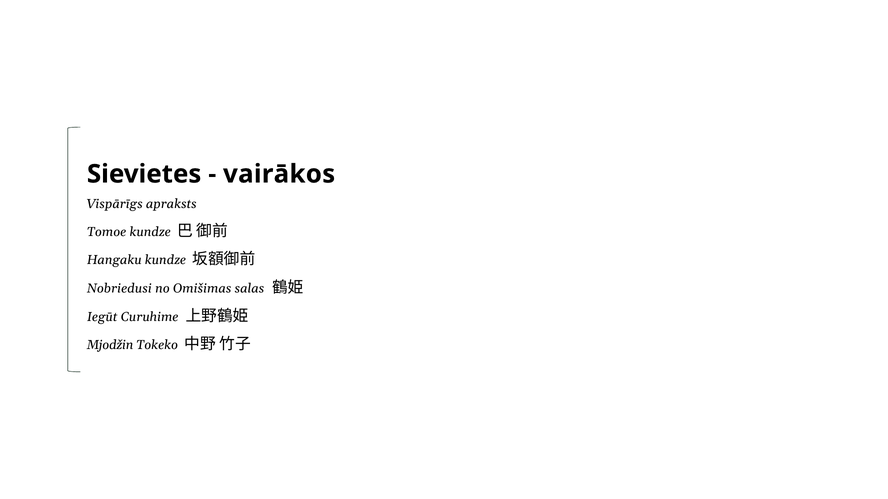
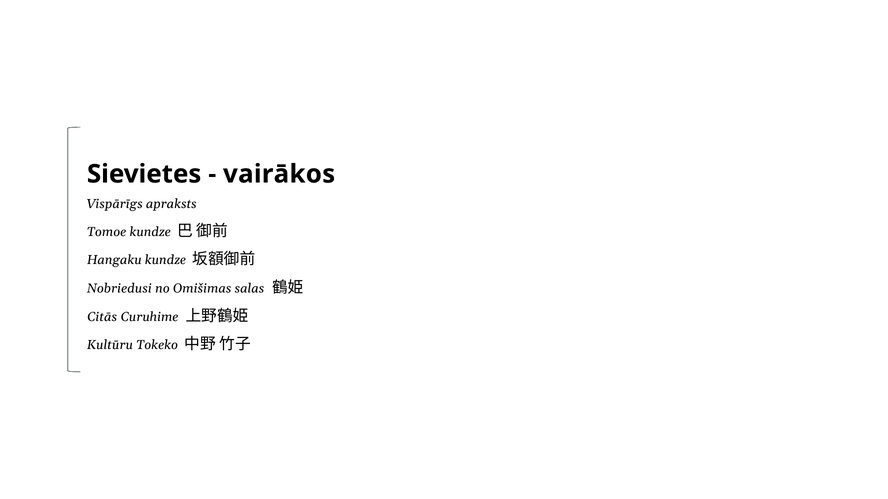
Iegūt: Iegūt -> Citās (102, 317)
Mjodžin: Mjodžin -> Kultūru (110, 345)
